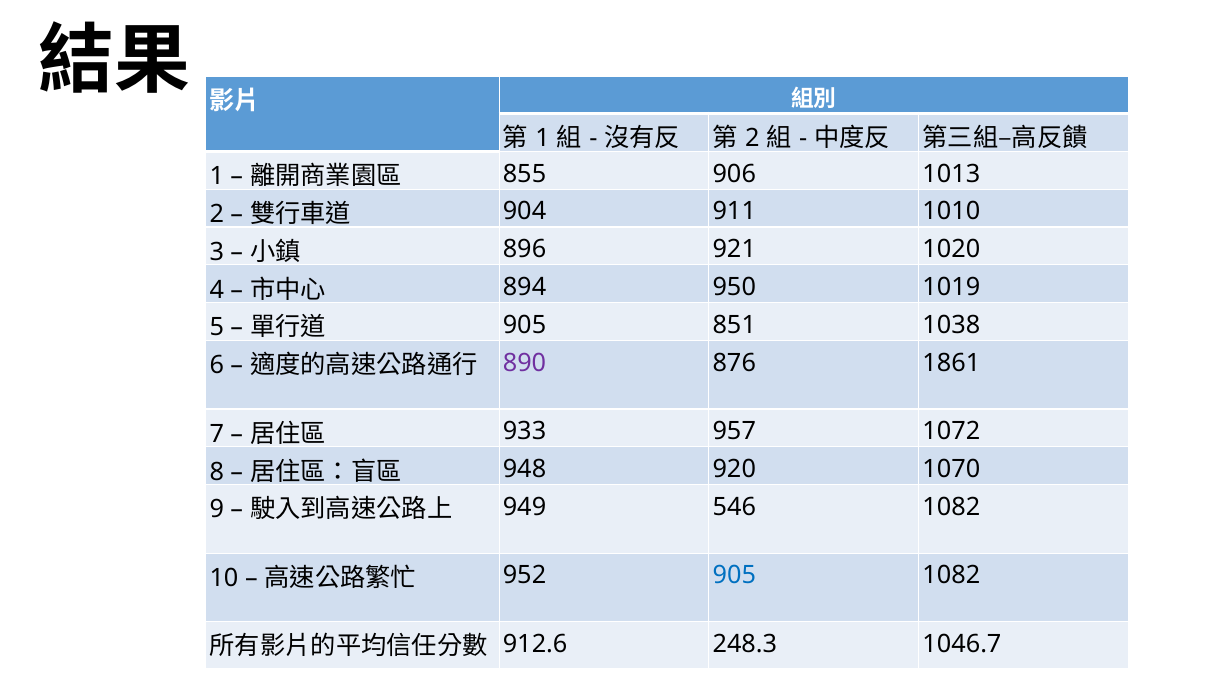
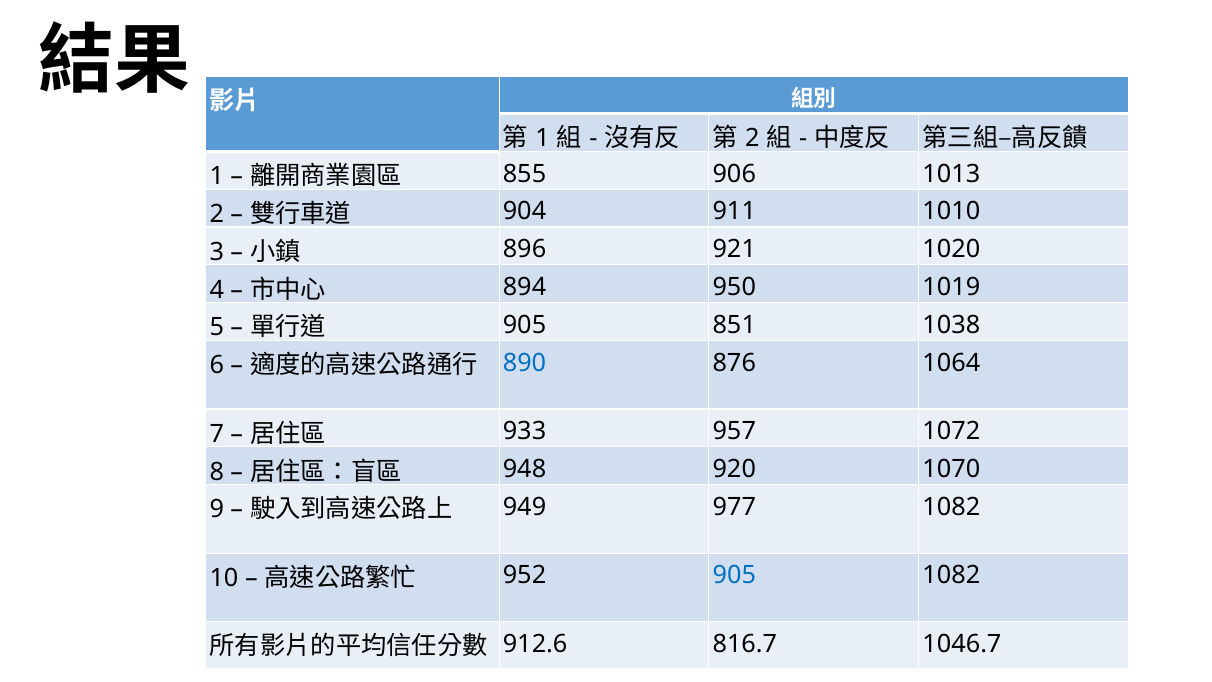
890 colour: purple -> blue (525, 363)
1861: 1861 -> 1064 (951, 363)
546: 546 -> 977 (734, 507)
248.3: 248.3 -> 816.7 (745, 644)
